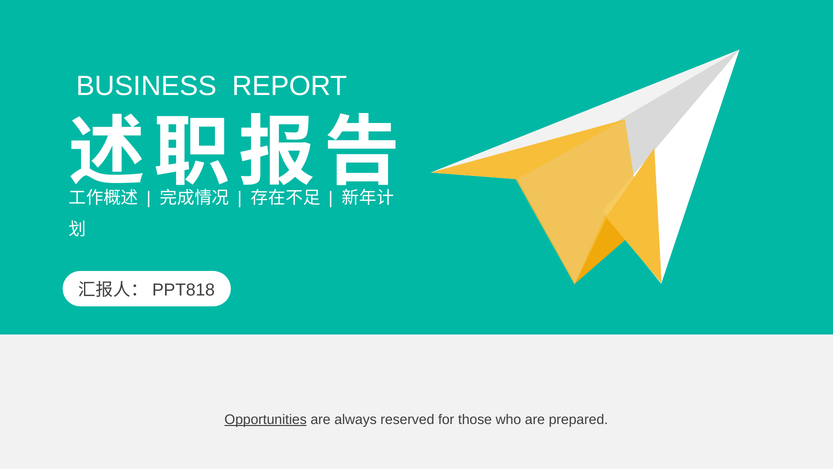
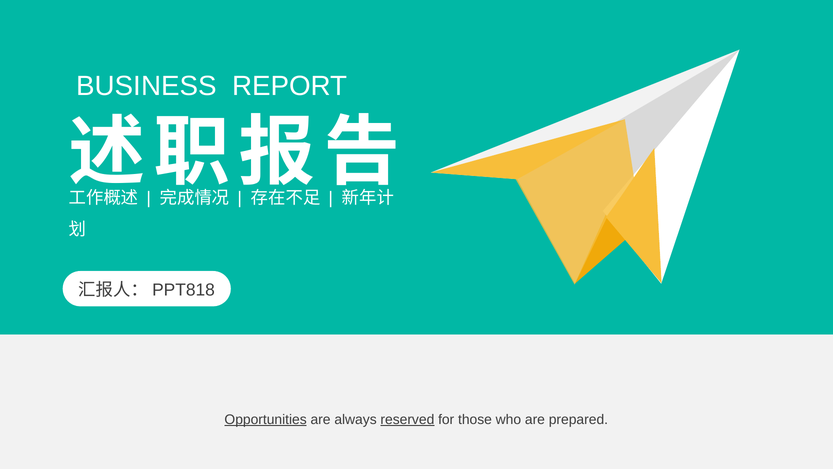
reserved underline: none -> present (407, 419)
